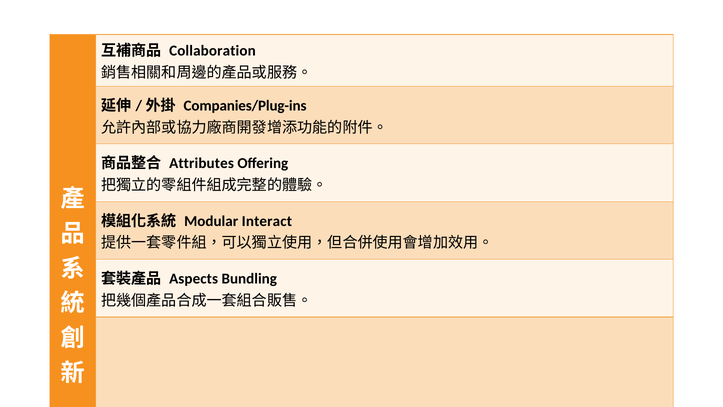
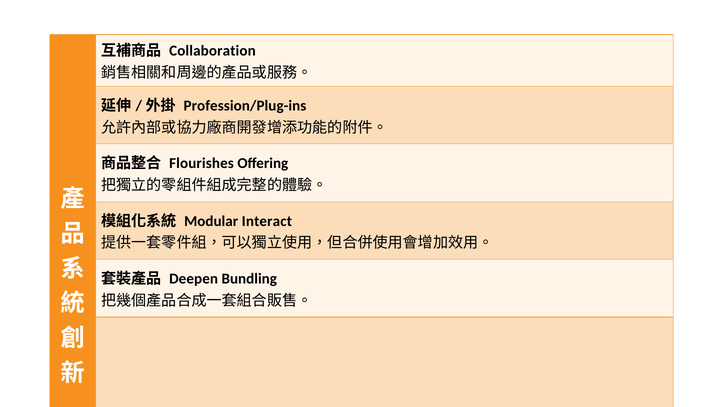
Companies/Plug-ins: Companies/Plug-ins -> Profession/Plug-ins (245, 106)
Attributes: Attributes -> Flourishes (202, 163)
Aspects: Aspects -> Deepen (194, 279)
